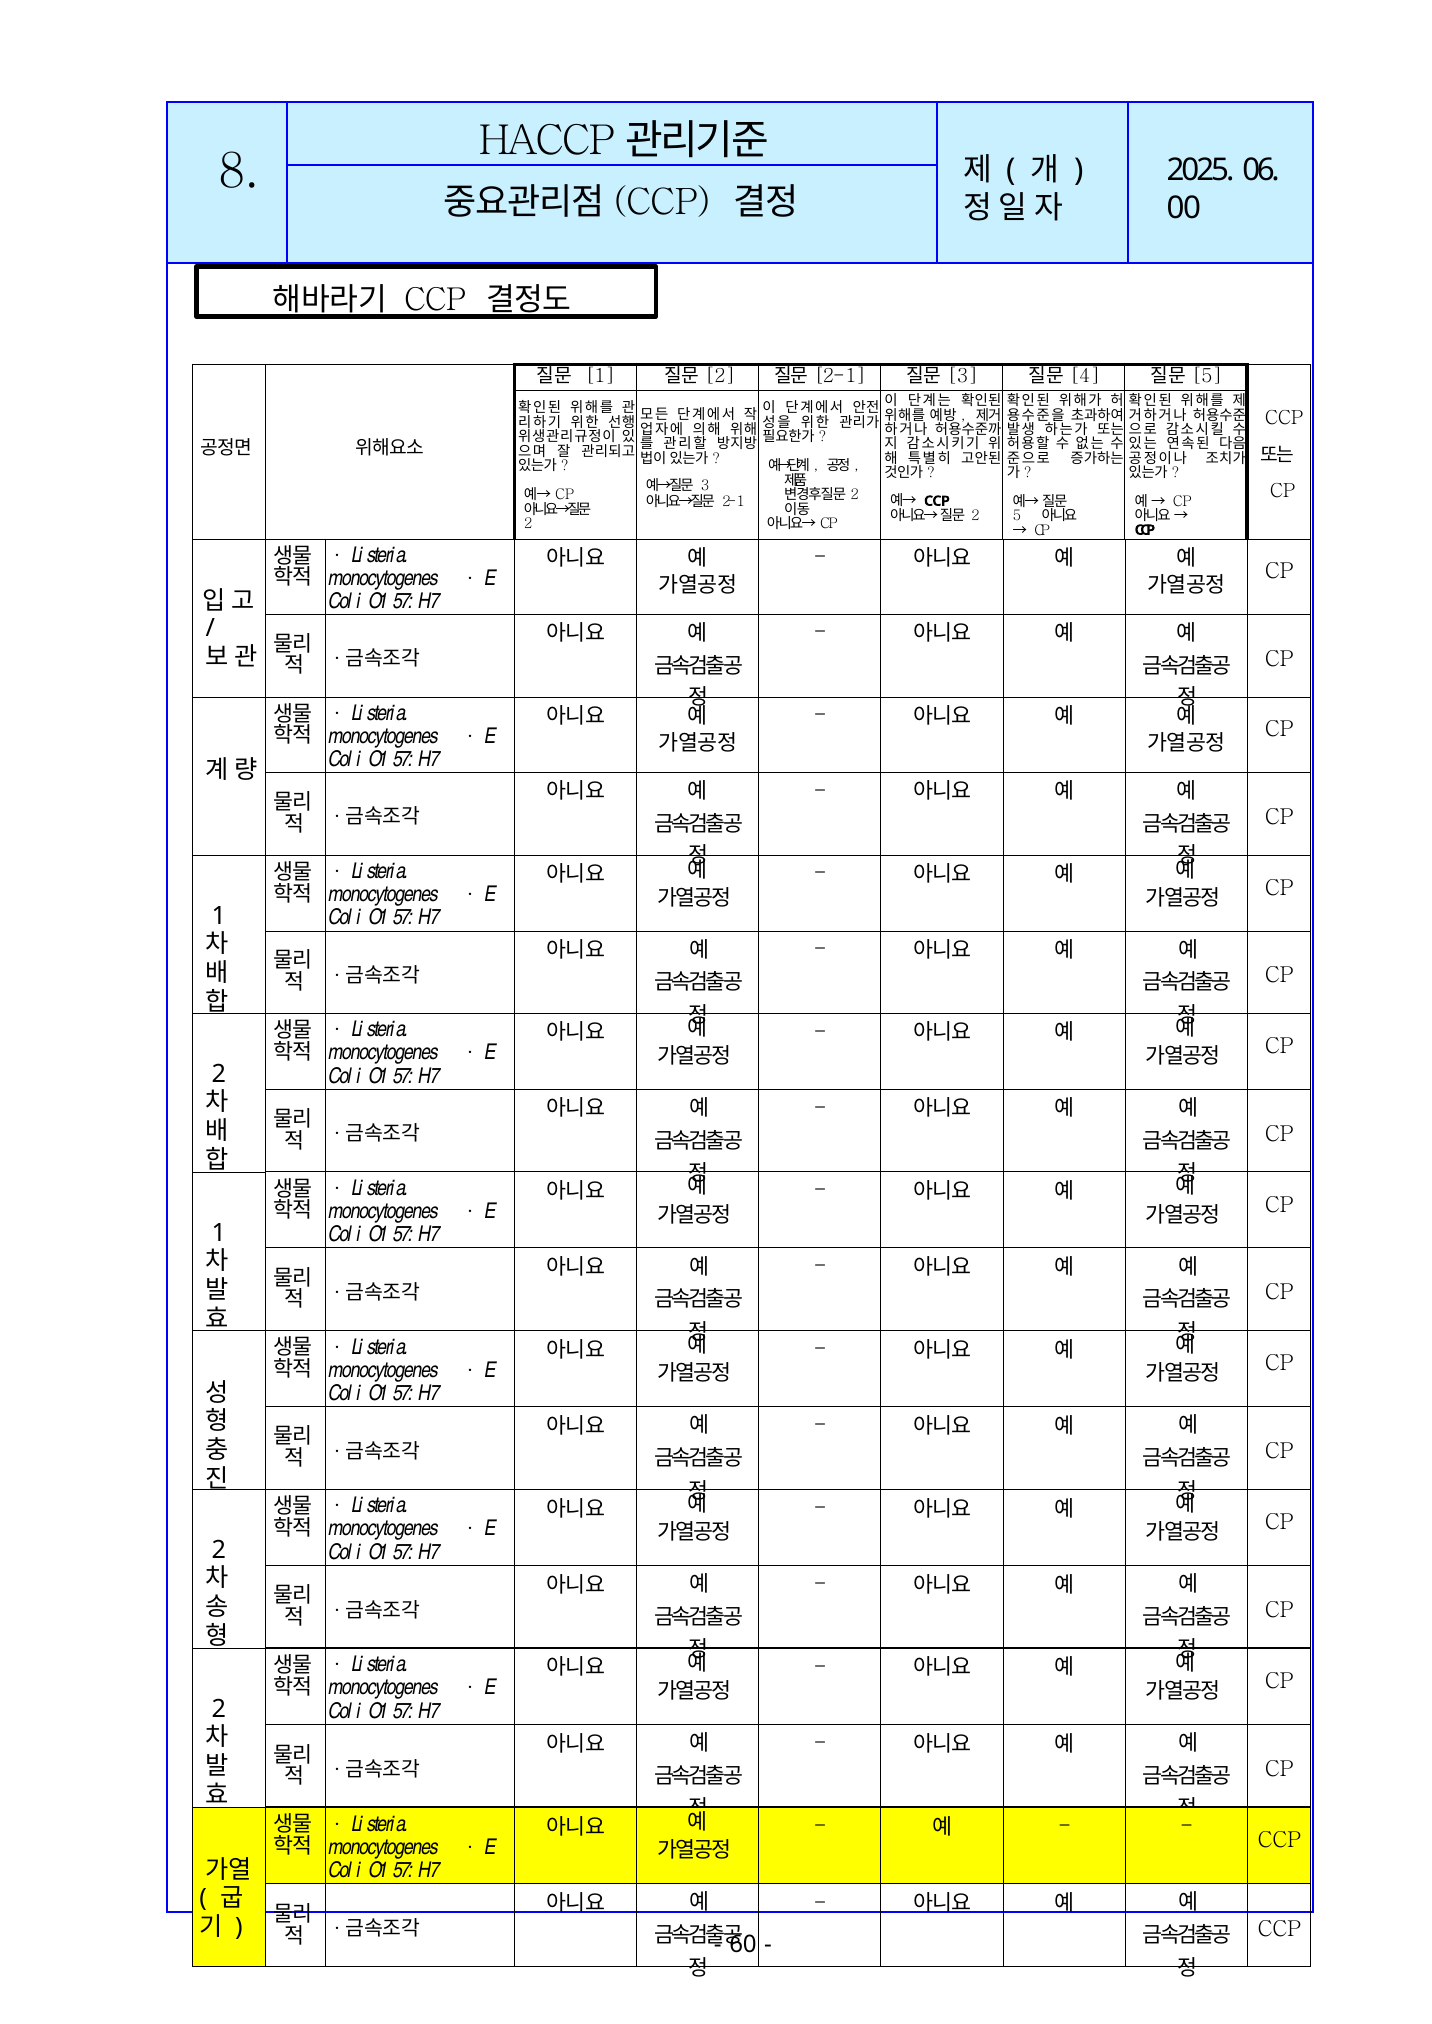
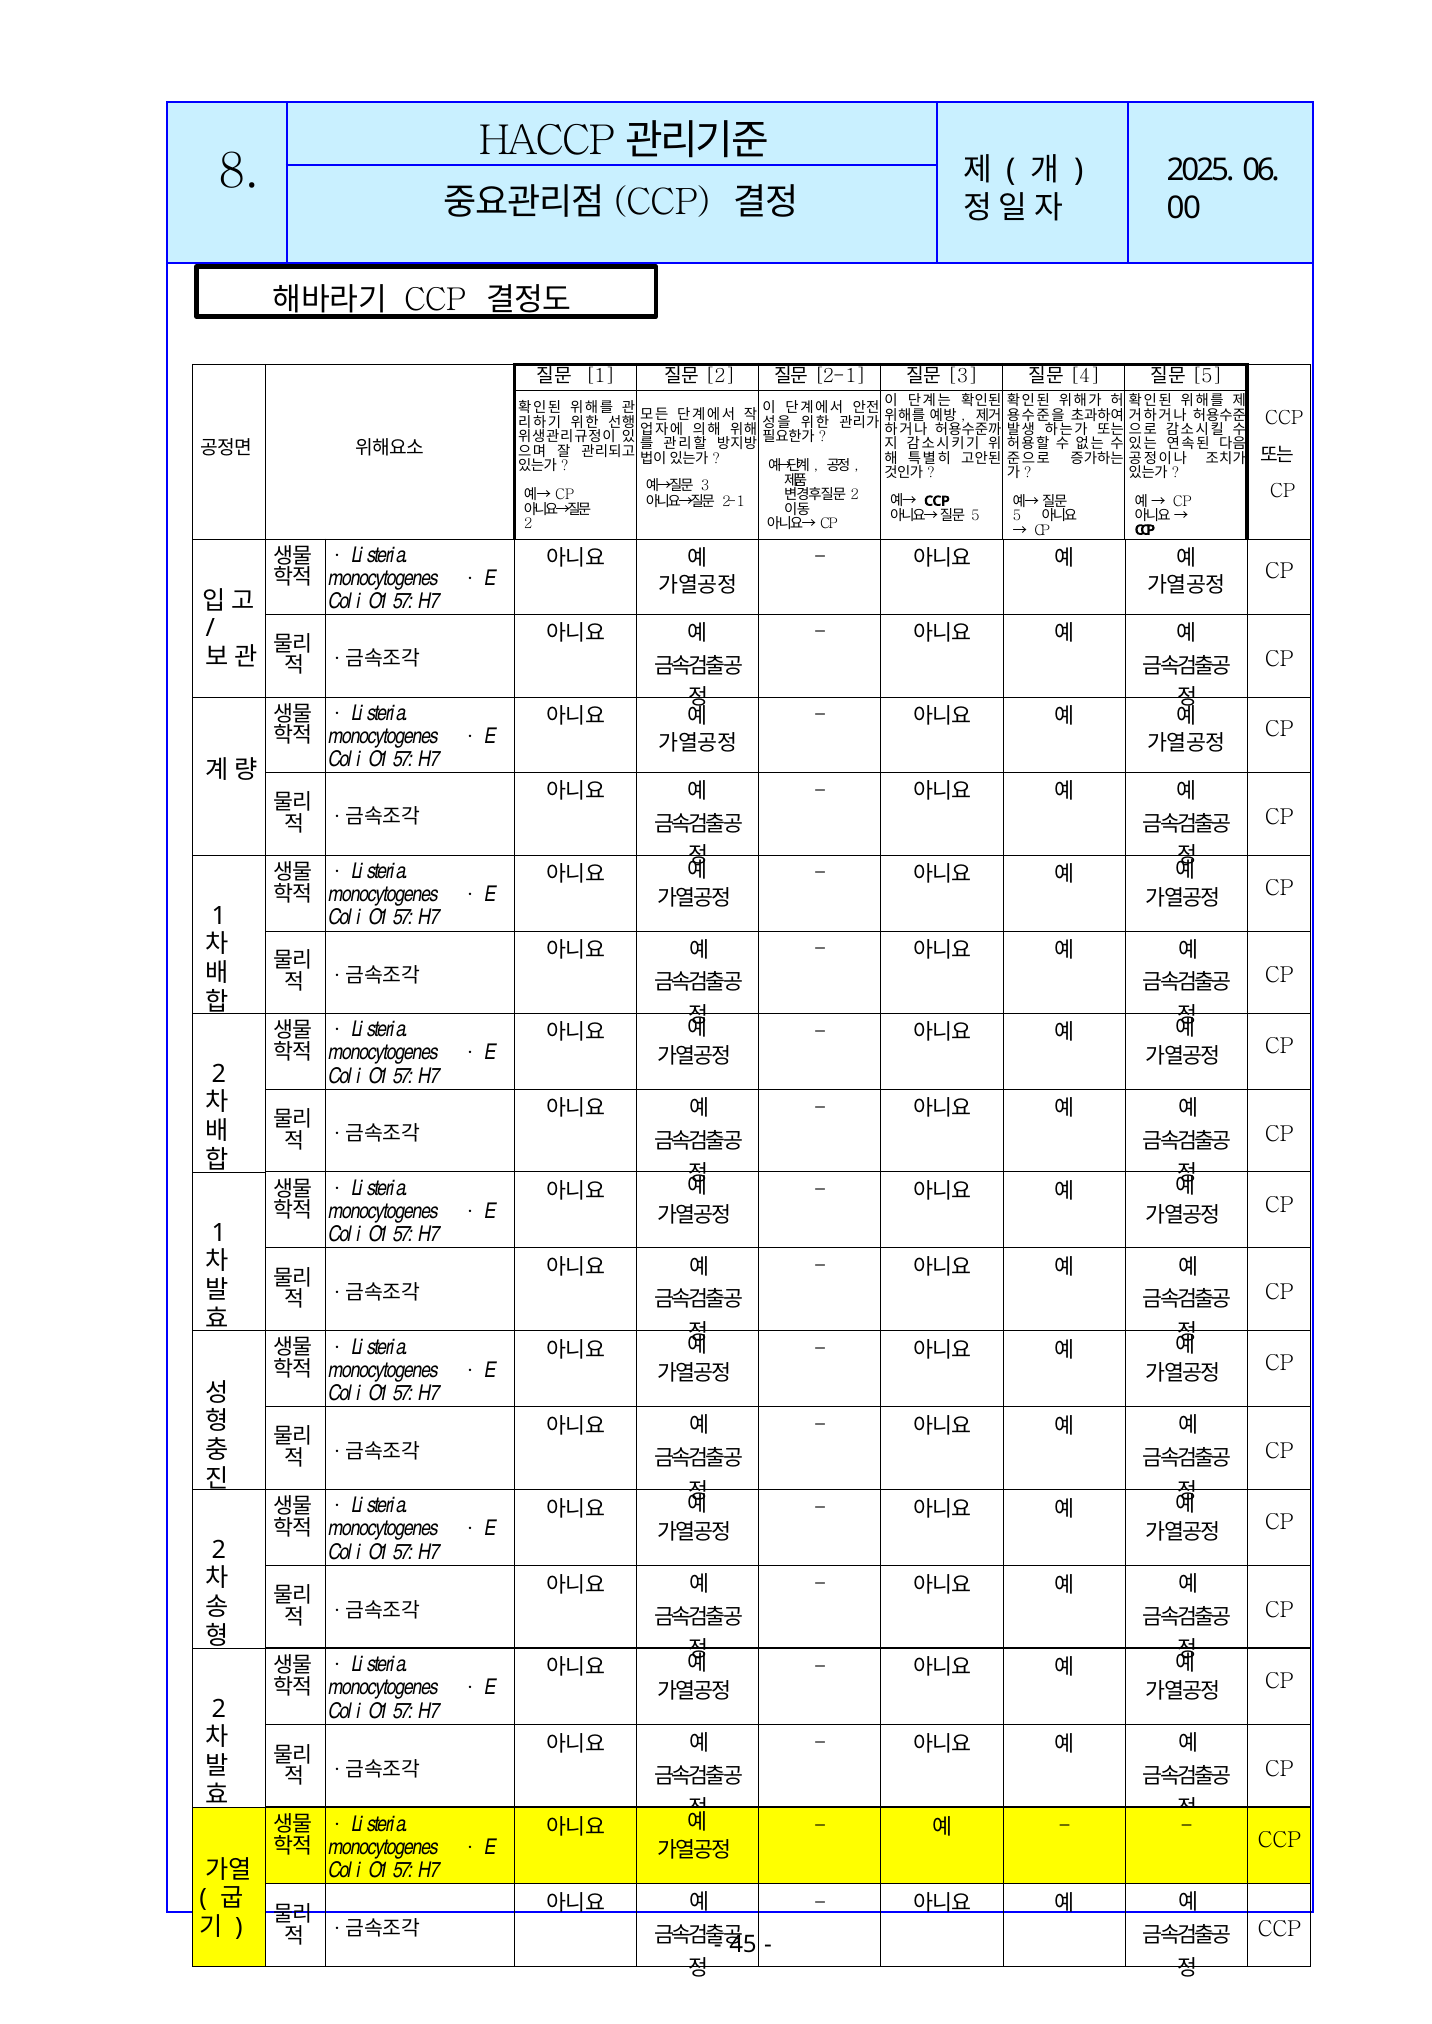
2: 2 -> 5 (975, 516)
60: 60 -> 45 (743, 1944)
